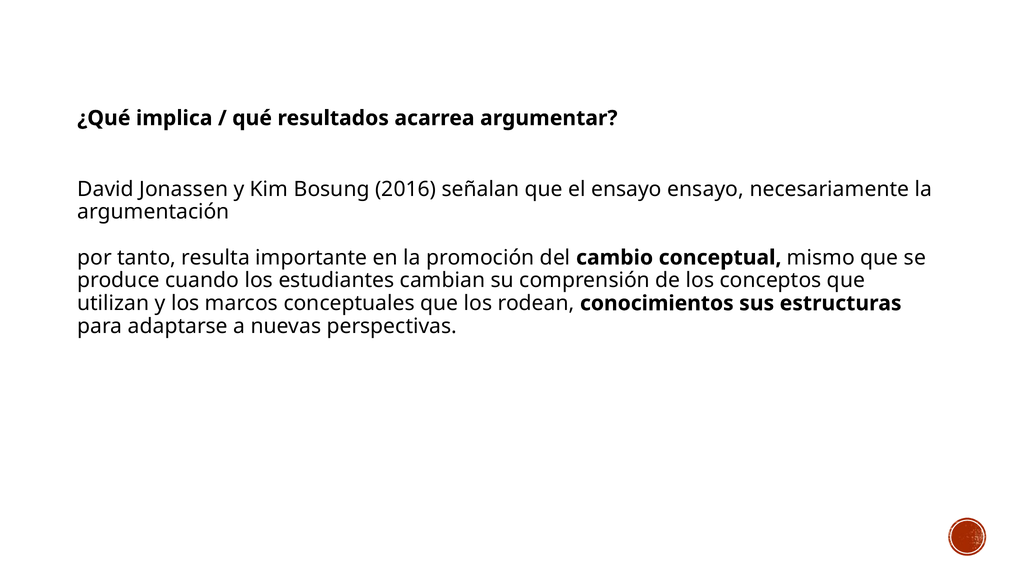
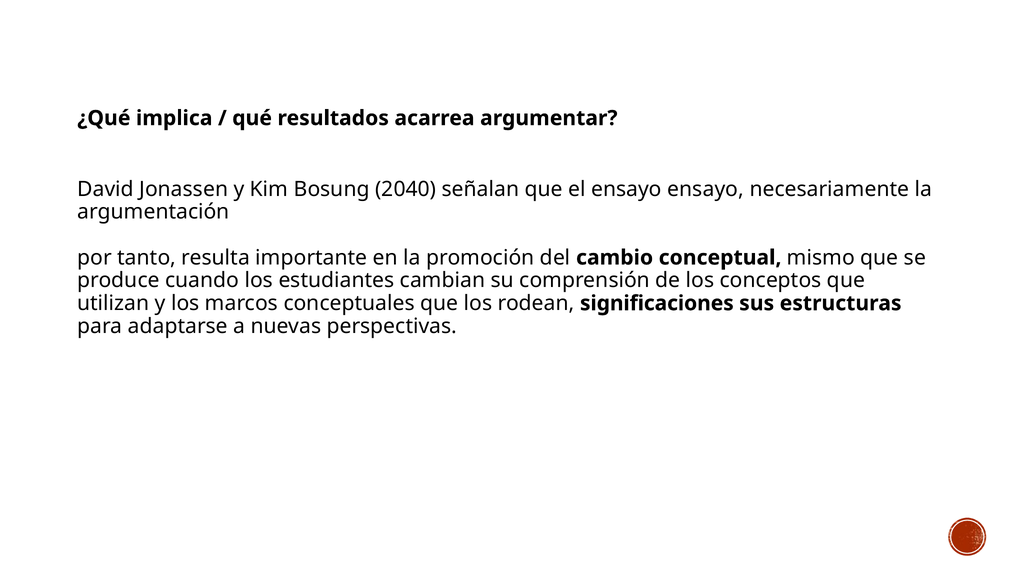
2016: 2016 -> 2040 (406, 189)
conocimientos: conocimientos -> significaciones (657, 303)
